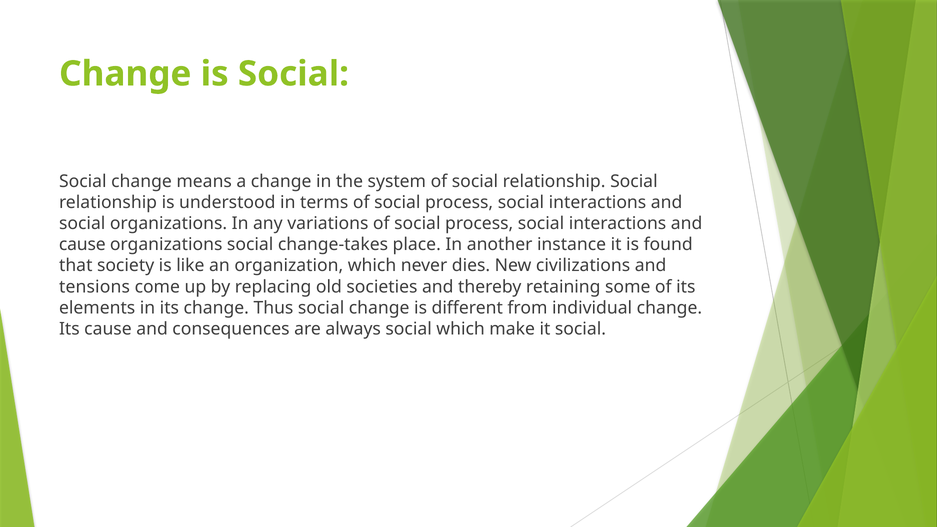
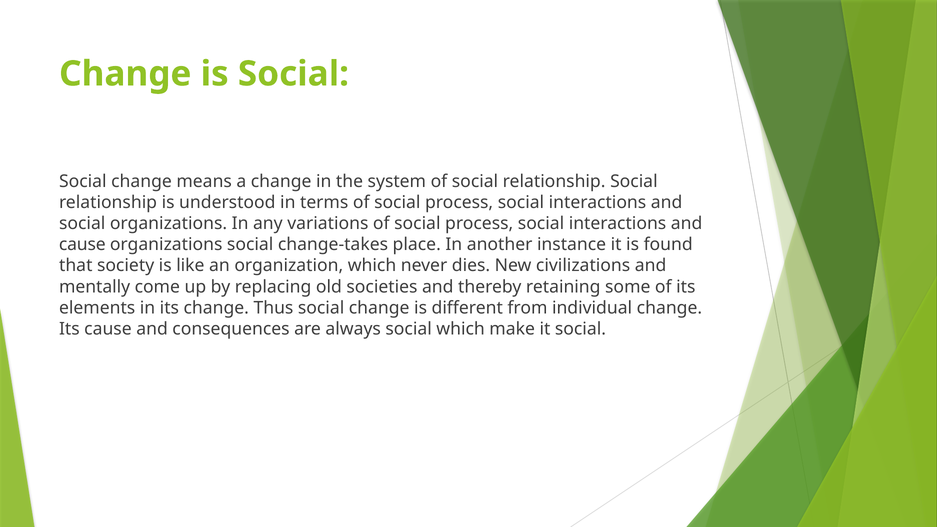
tensions: tensions -> mentally (95, 287)
